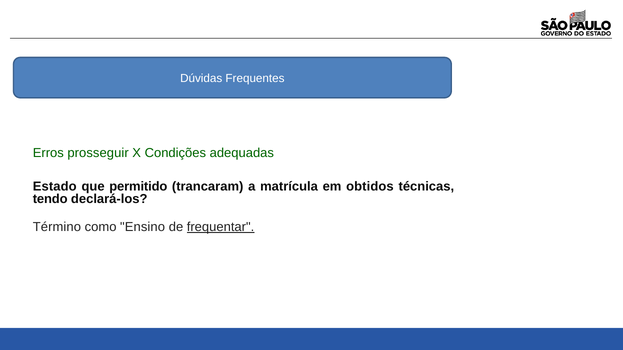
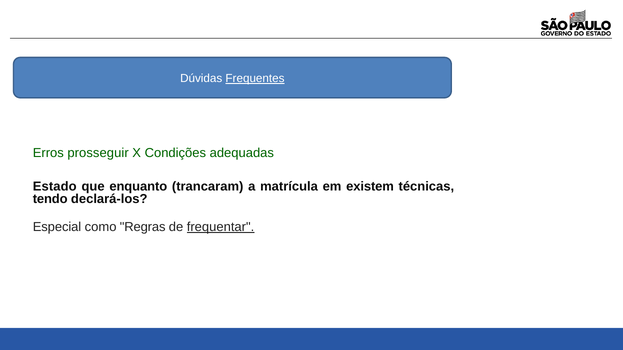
Frequentes underline: none -> present (255, 78)
permitido: permitido -> enquanto (138, 187)
obtidos: obtidos -> existem (370, 187)
Término: Término -> Especial (57, 227)
Ensino: Ensino -> Regras (143, 227)
